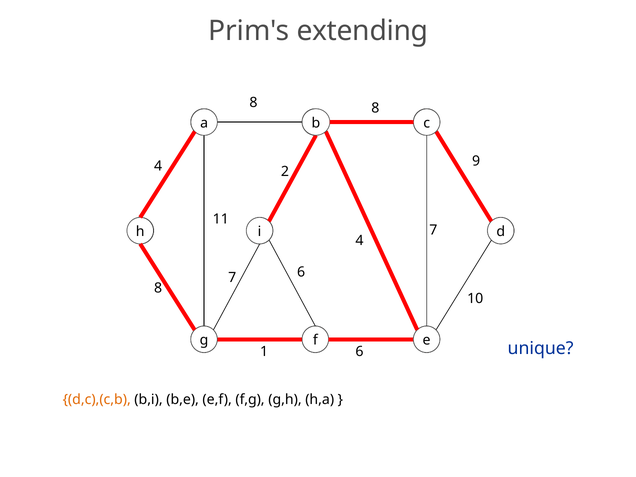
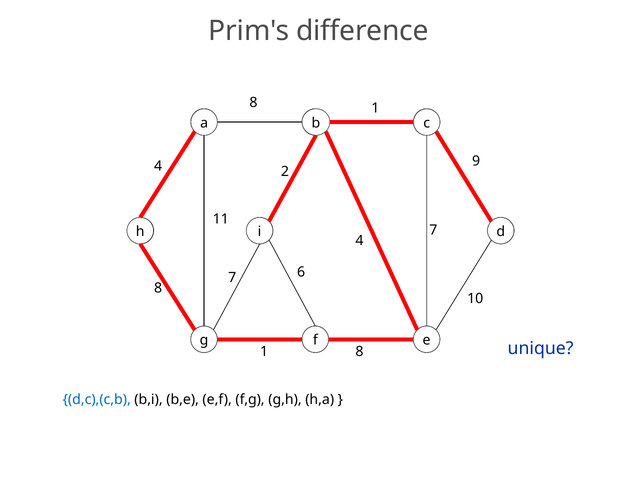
extending: extending -> difference (362, 31)
8 8: 8 -> 1 (375, 108)
1 6: 6 -> 8 (359, 352)
d,c),(c,b colour: orange -> blue (97, 400)
